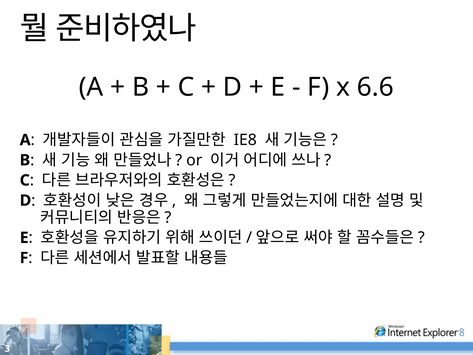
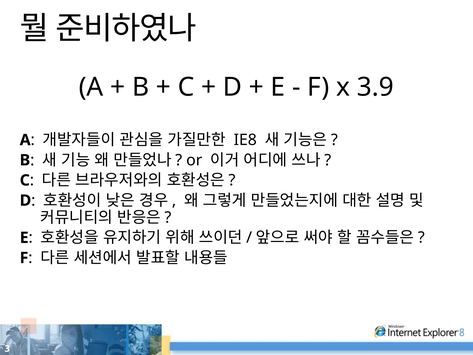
6.6: 6.6 -> 3.9 (375, 87)
